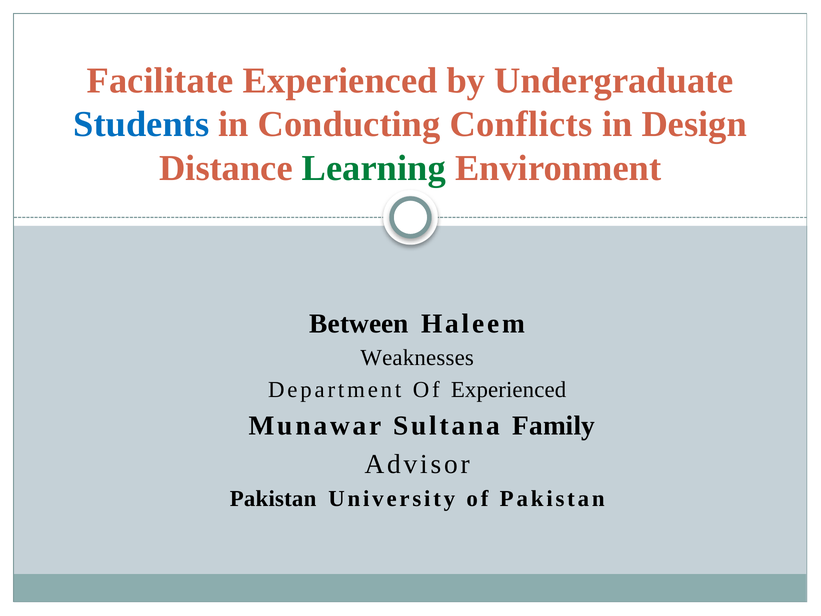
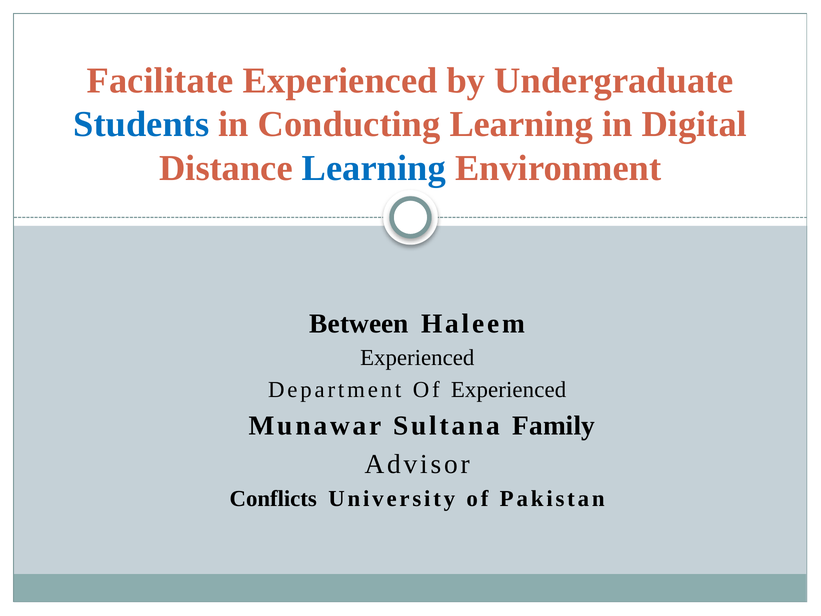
Conducting Conflicts: Conflicts -> Learning (521, 124)
Design: Design -> Digital (694, 124)
Learning colour: green -> blue (374, 168)
Weaknesses: Weaknesses -> Experienced (417, 358)
Pakistan: Pakistan -> Conflicts (273, 498)
